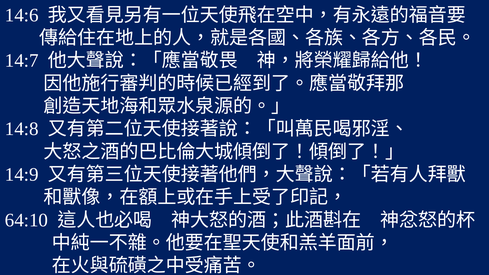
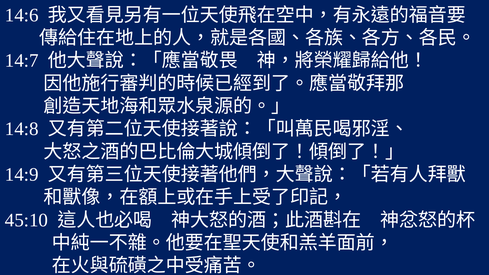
64:10: 64:10 -> 45:10 (27, 220)
